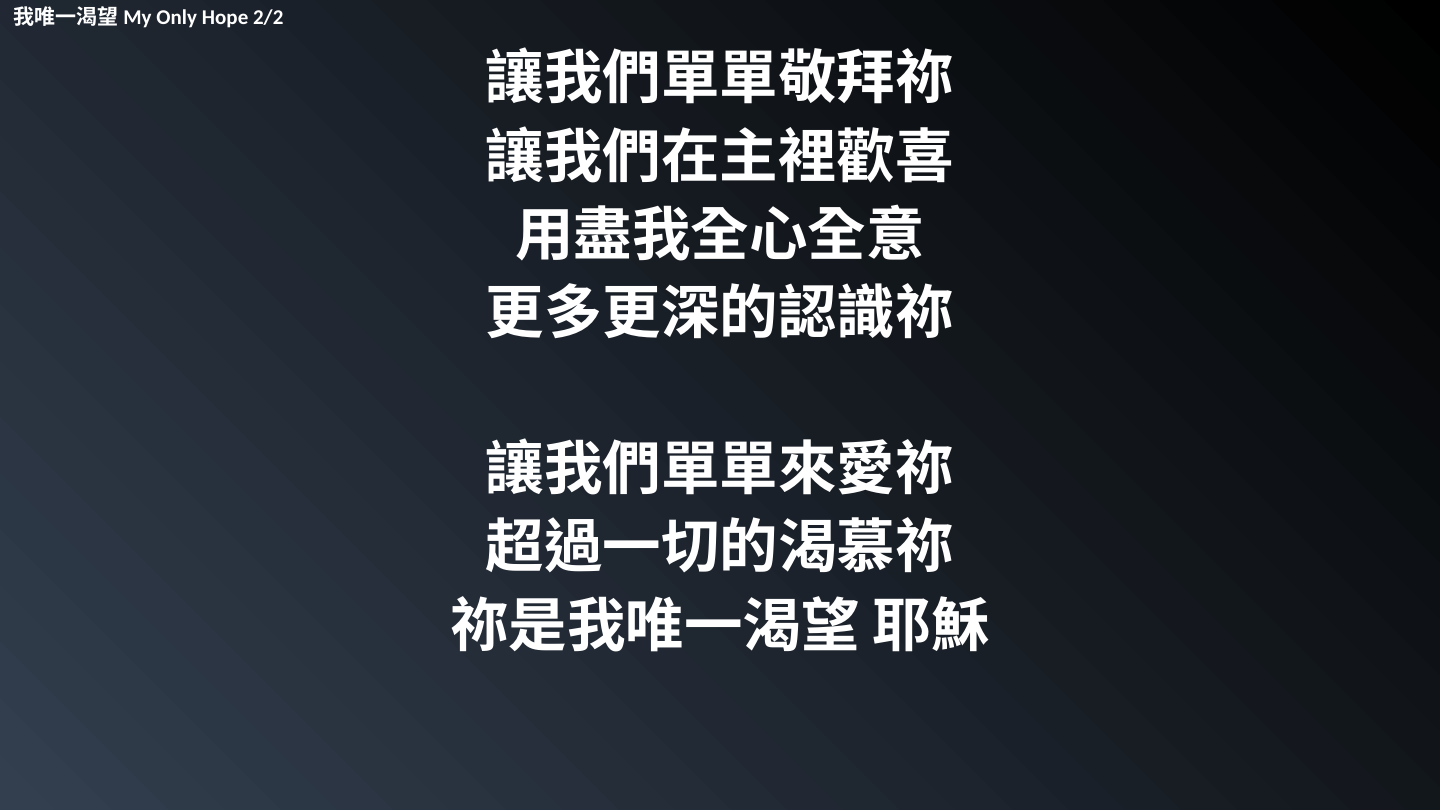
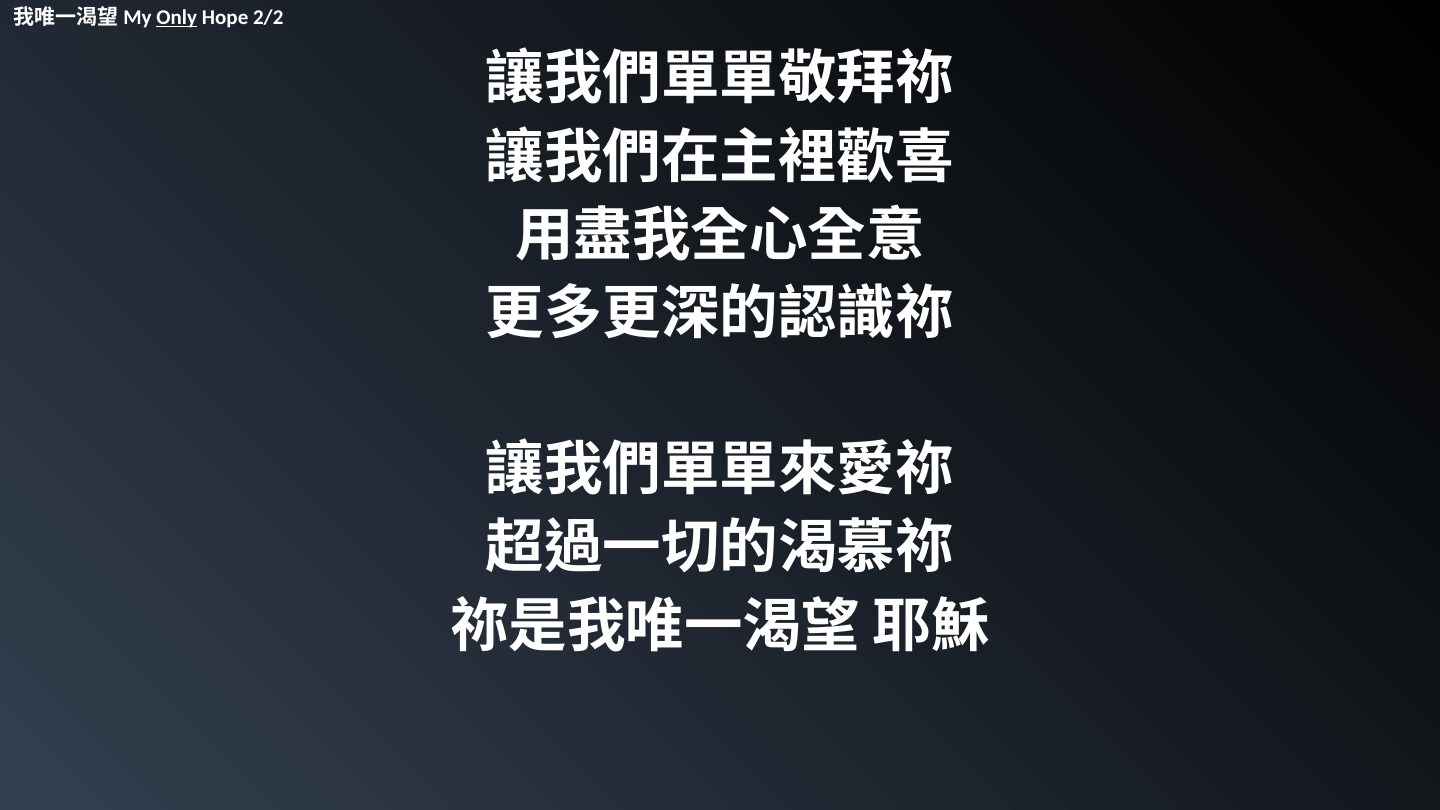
Only underline: none -> present (177, 18)
